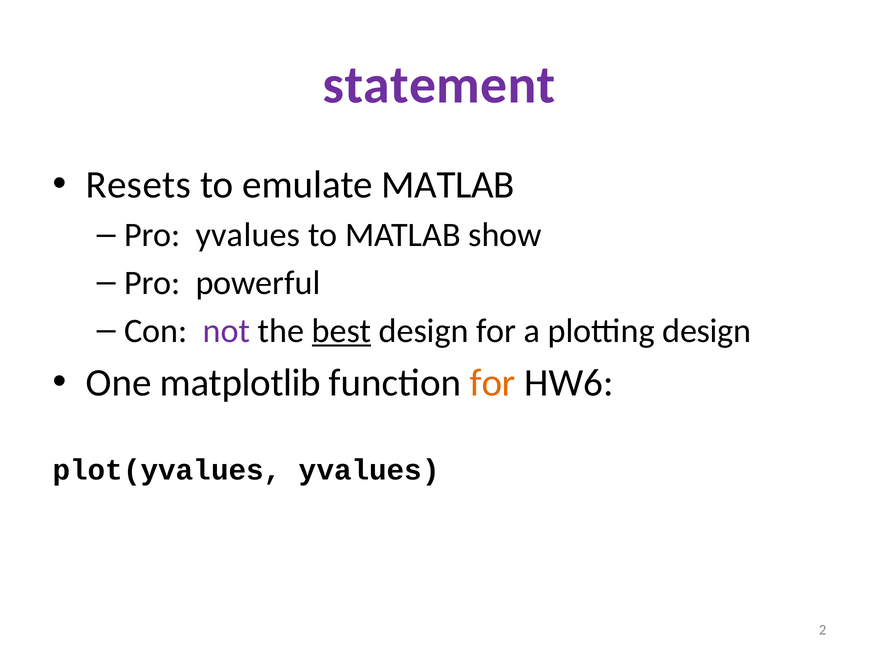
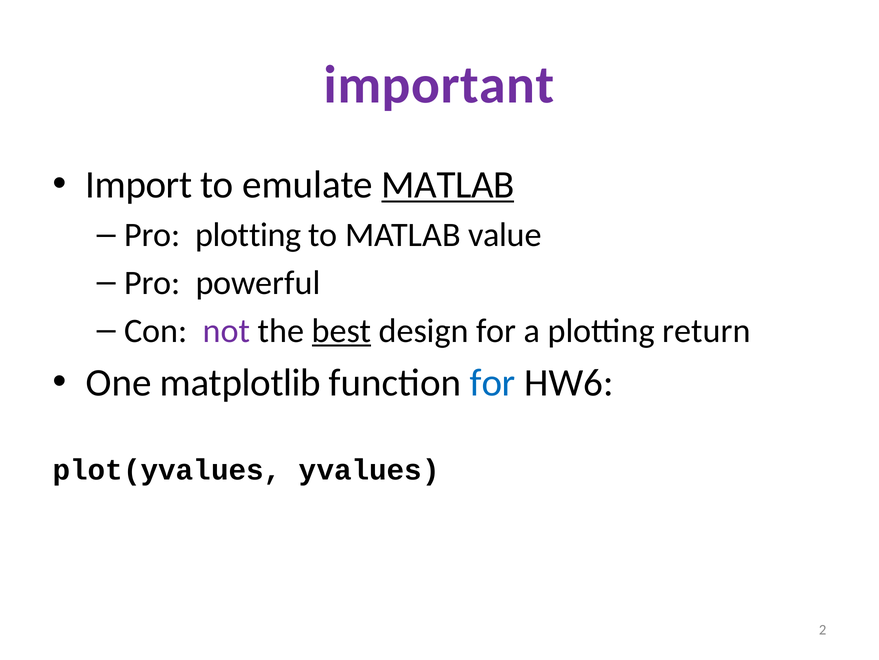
statement: statement -> important (439, 85)
Resets: Resets -> Import (139, 184)
MATLAB underline: none -> present (448, 184)
Pro yvalues: yvalues -> plotting (248, 235)
show: show -> value (505, 235)
plotting design: design -> return (707, 330)
for colour: orange -> blue (493, 383)
